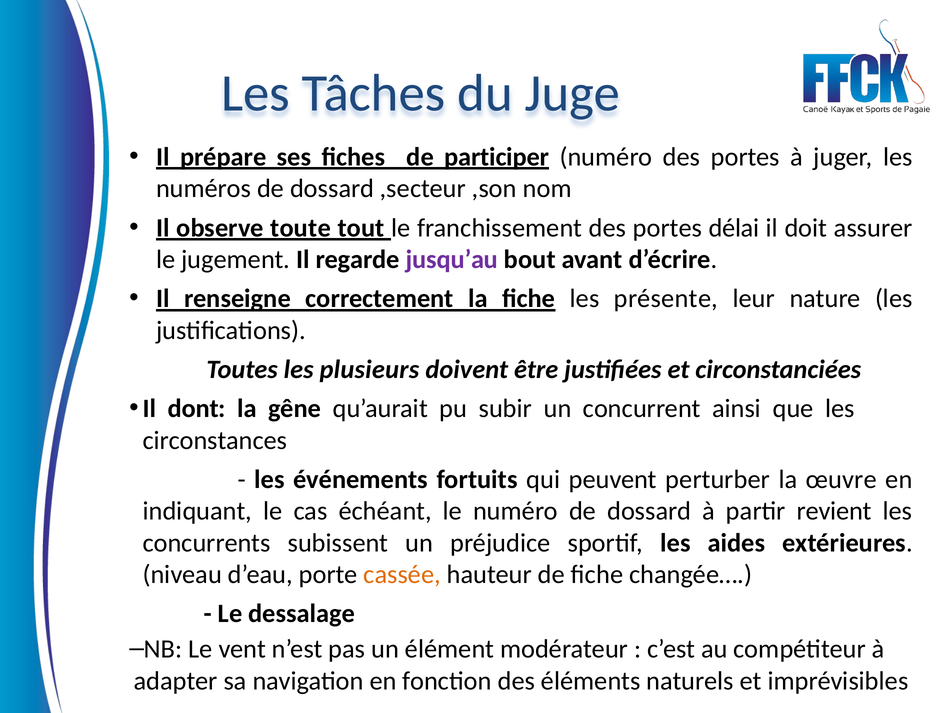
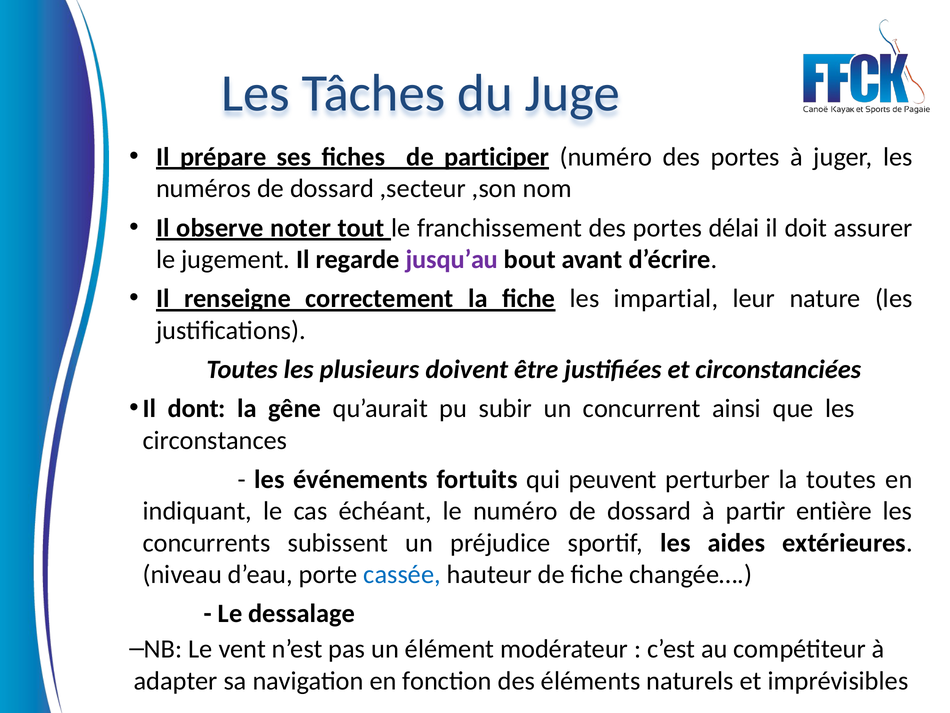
toute: toute -> noter (301, 228)
présente: présente -> impartial (666, 298)
la œuvre: œuvre -> toutes (841, 479)
revient: revient -> entière (834, 511)
cassée colour: orange -> blue (402, 574)
